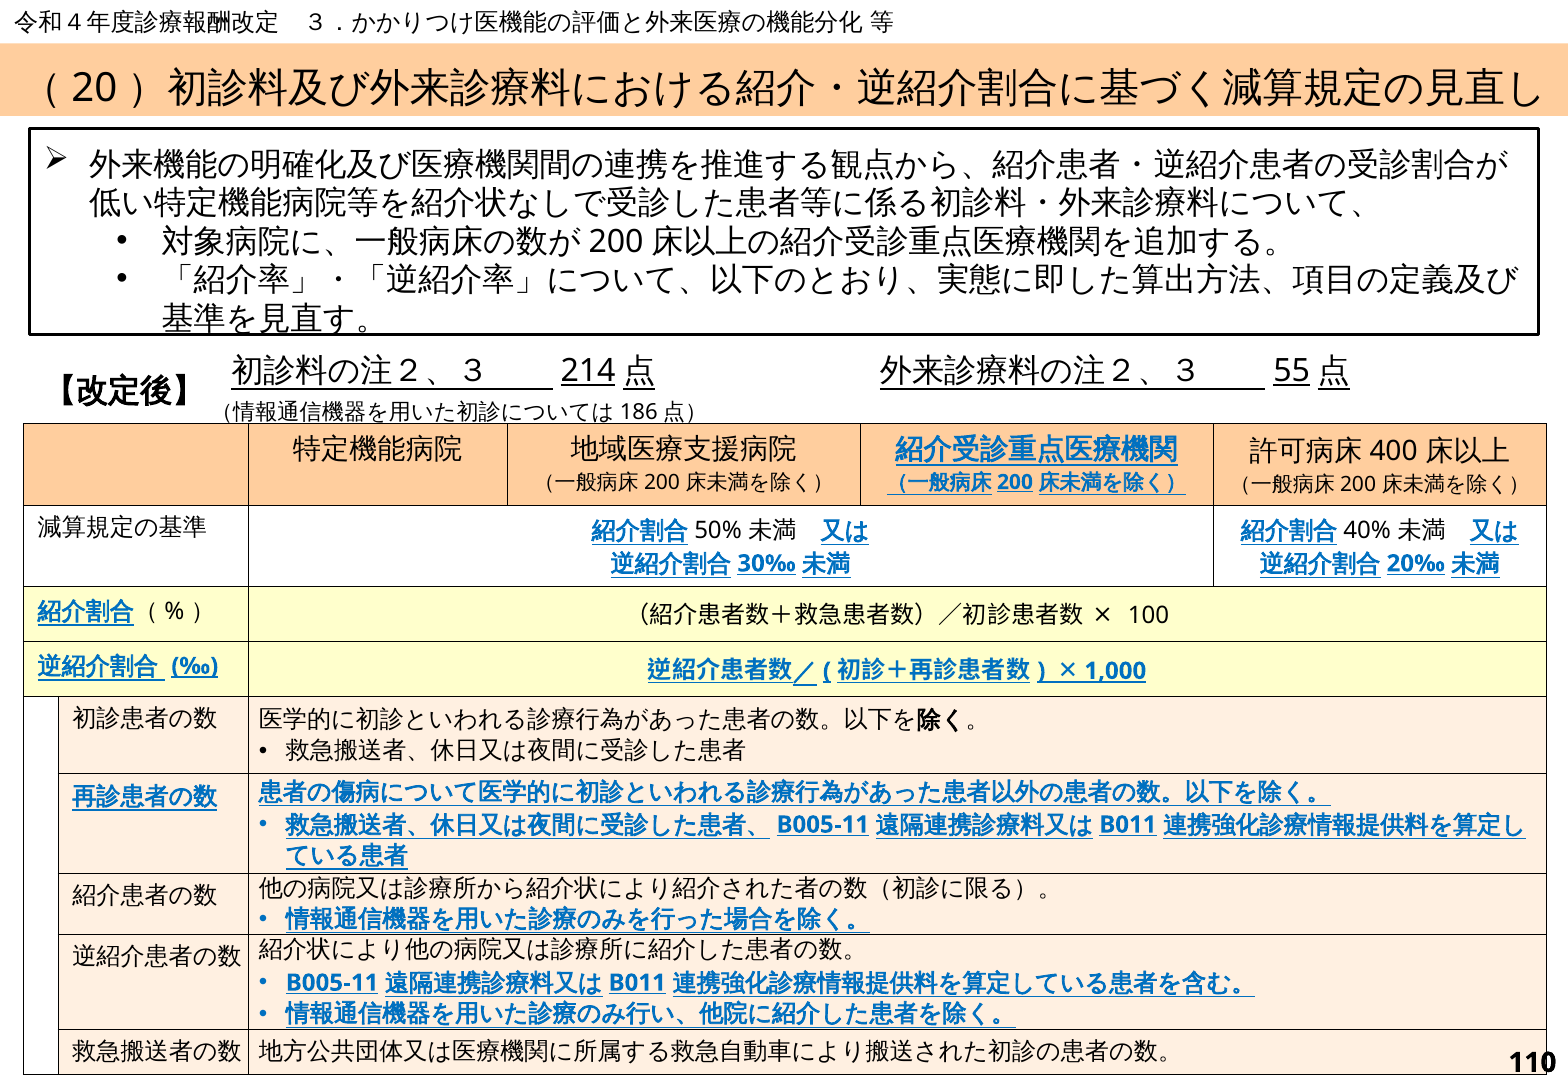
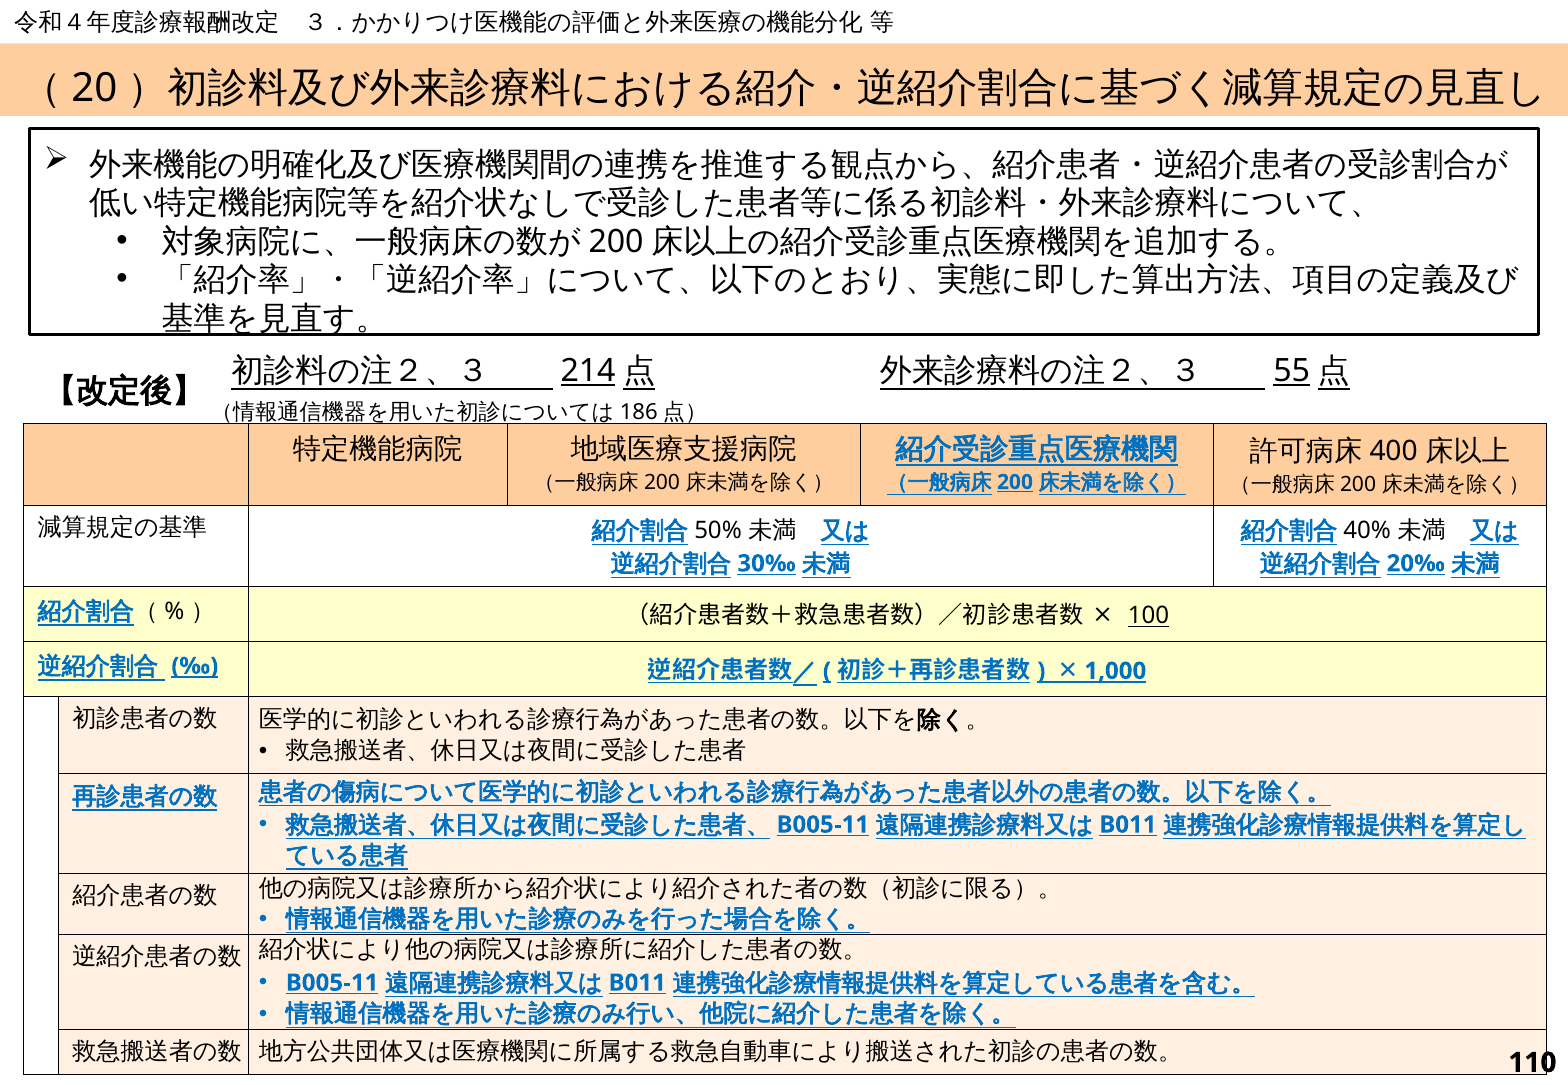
100 underline: none -> present (1149, 616)
